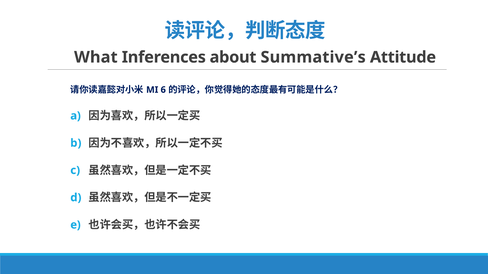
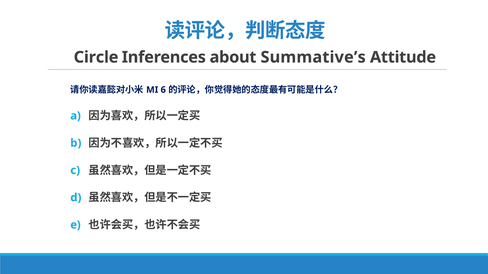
What: What -> Circle (96, 57)
